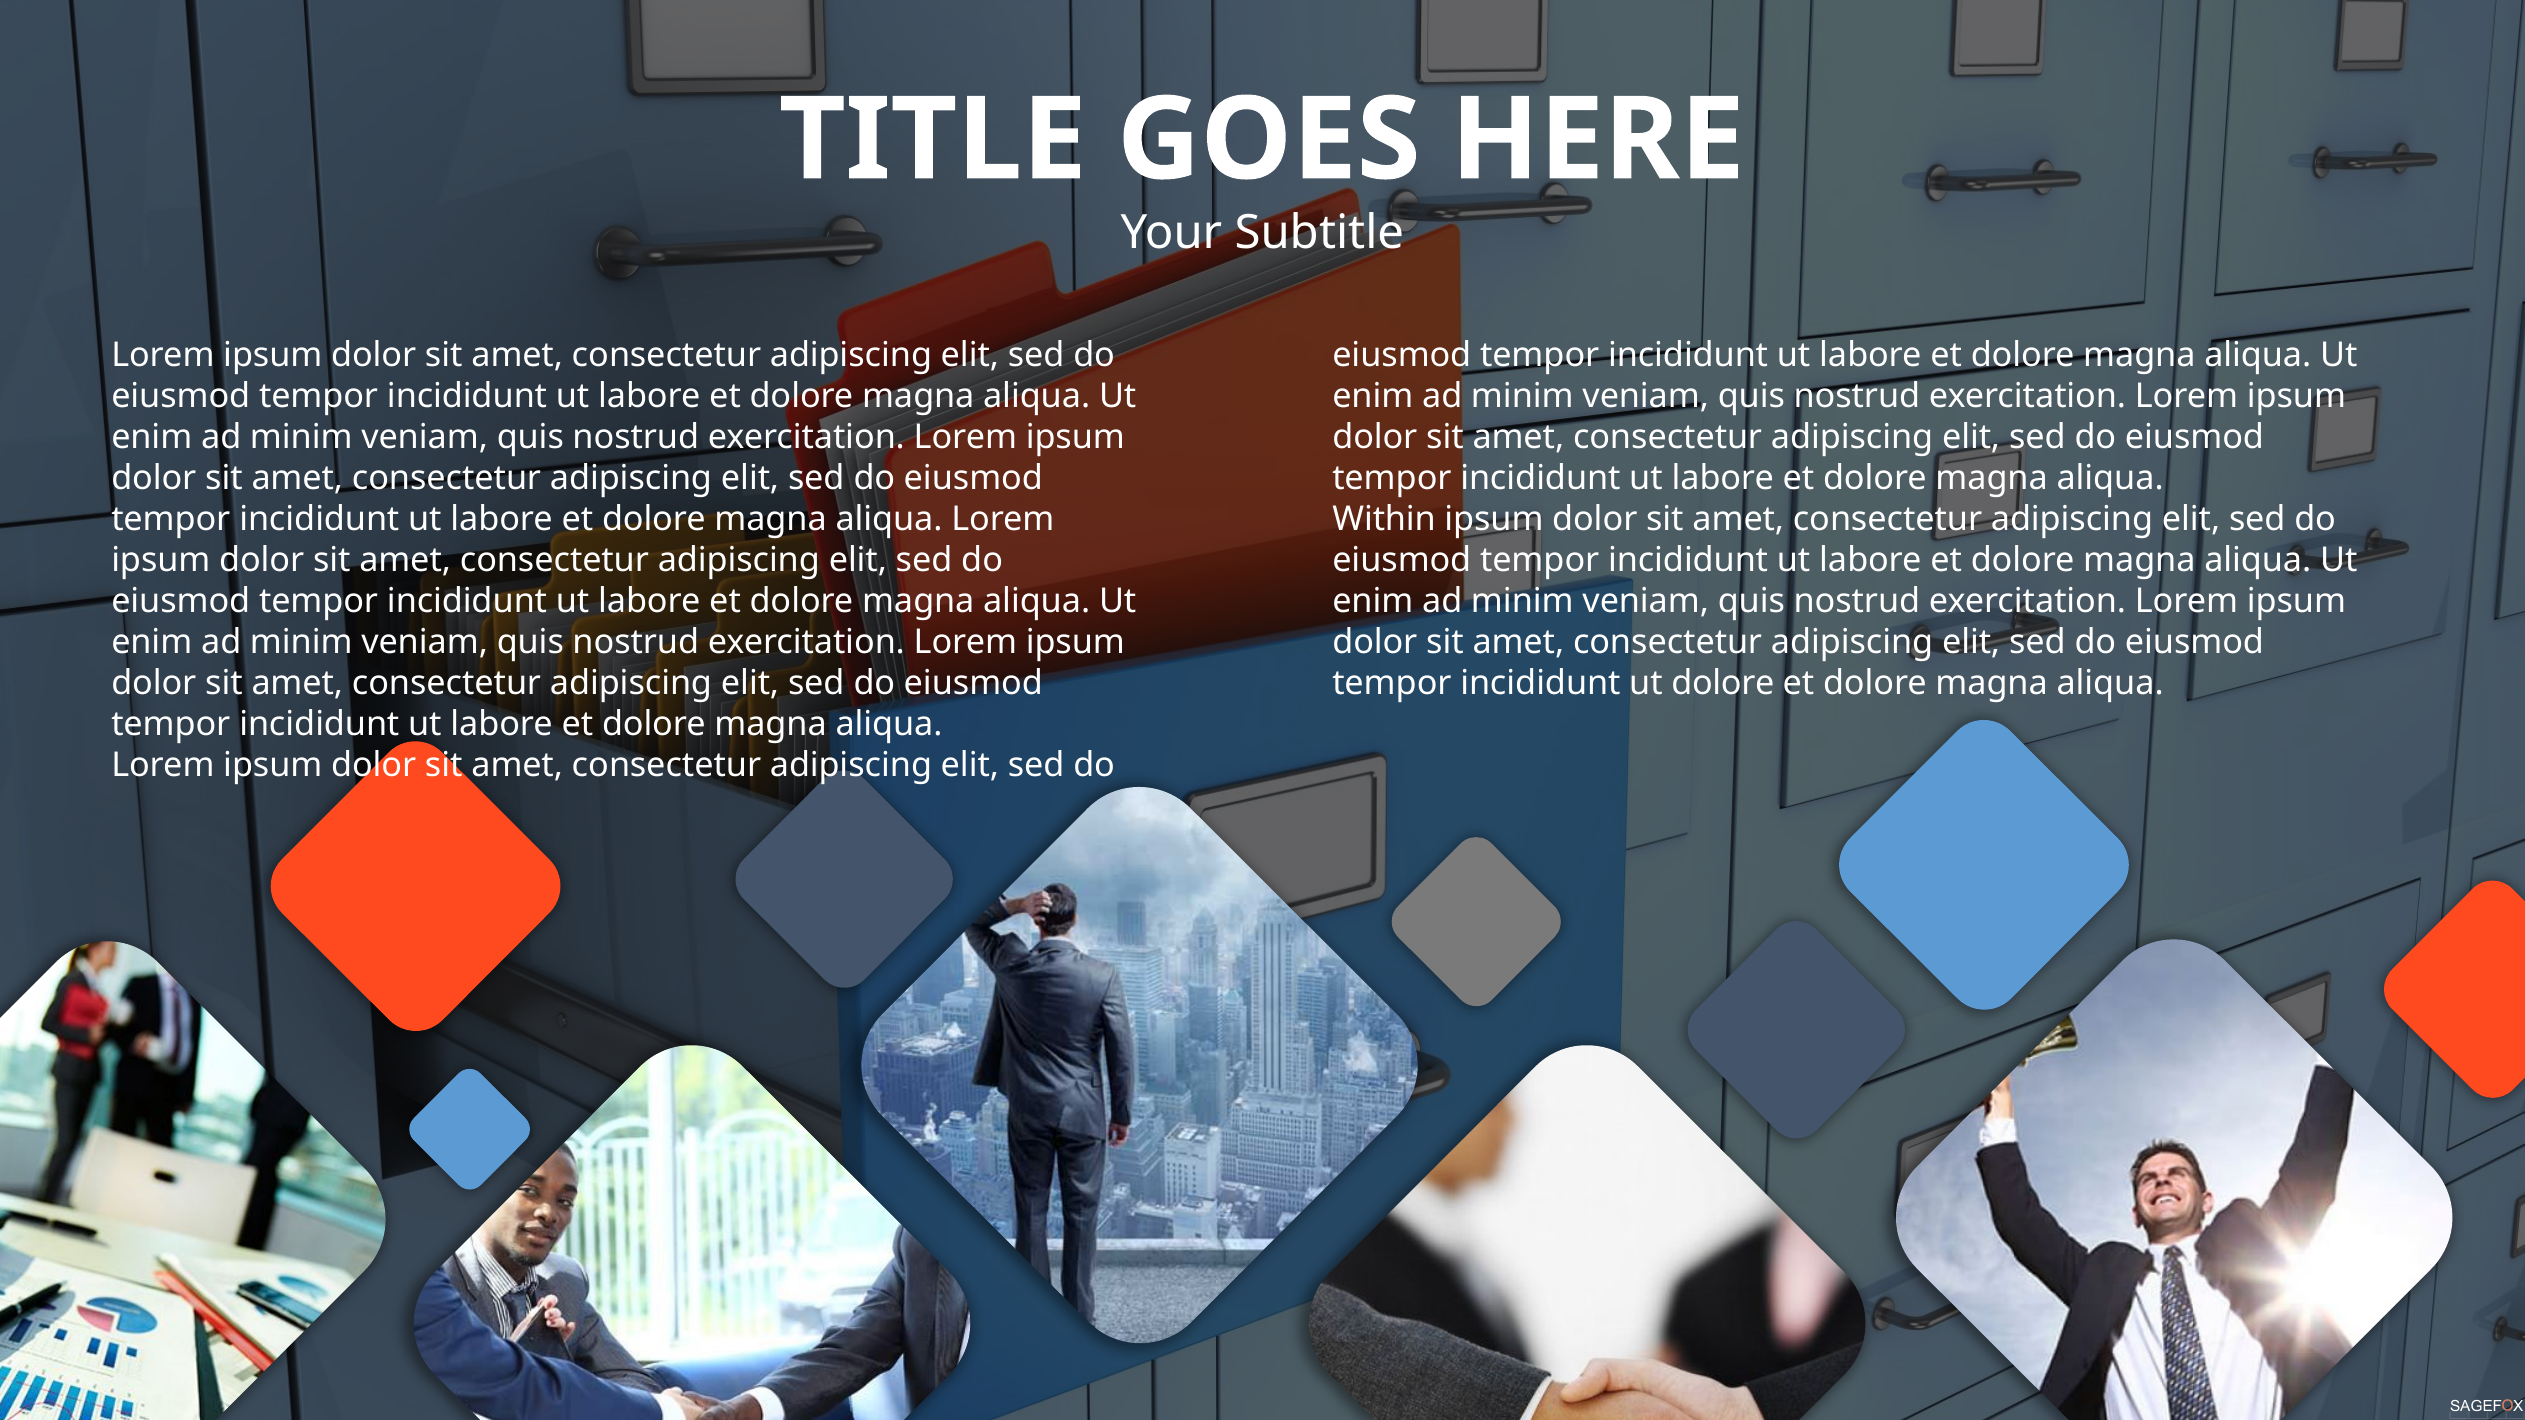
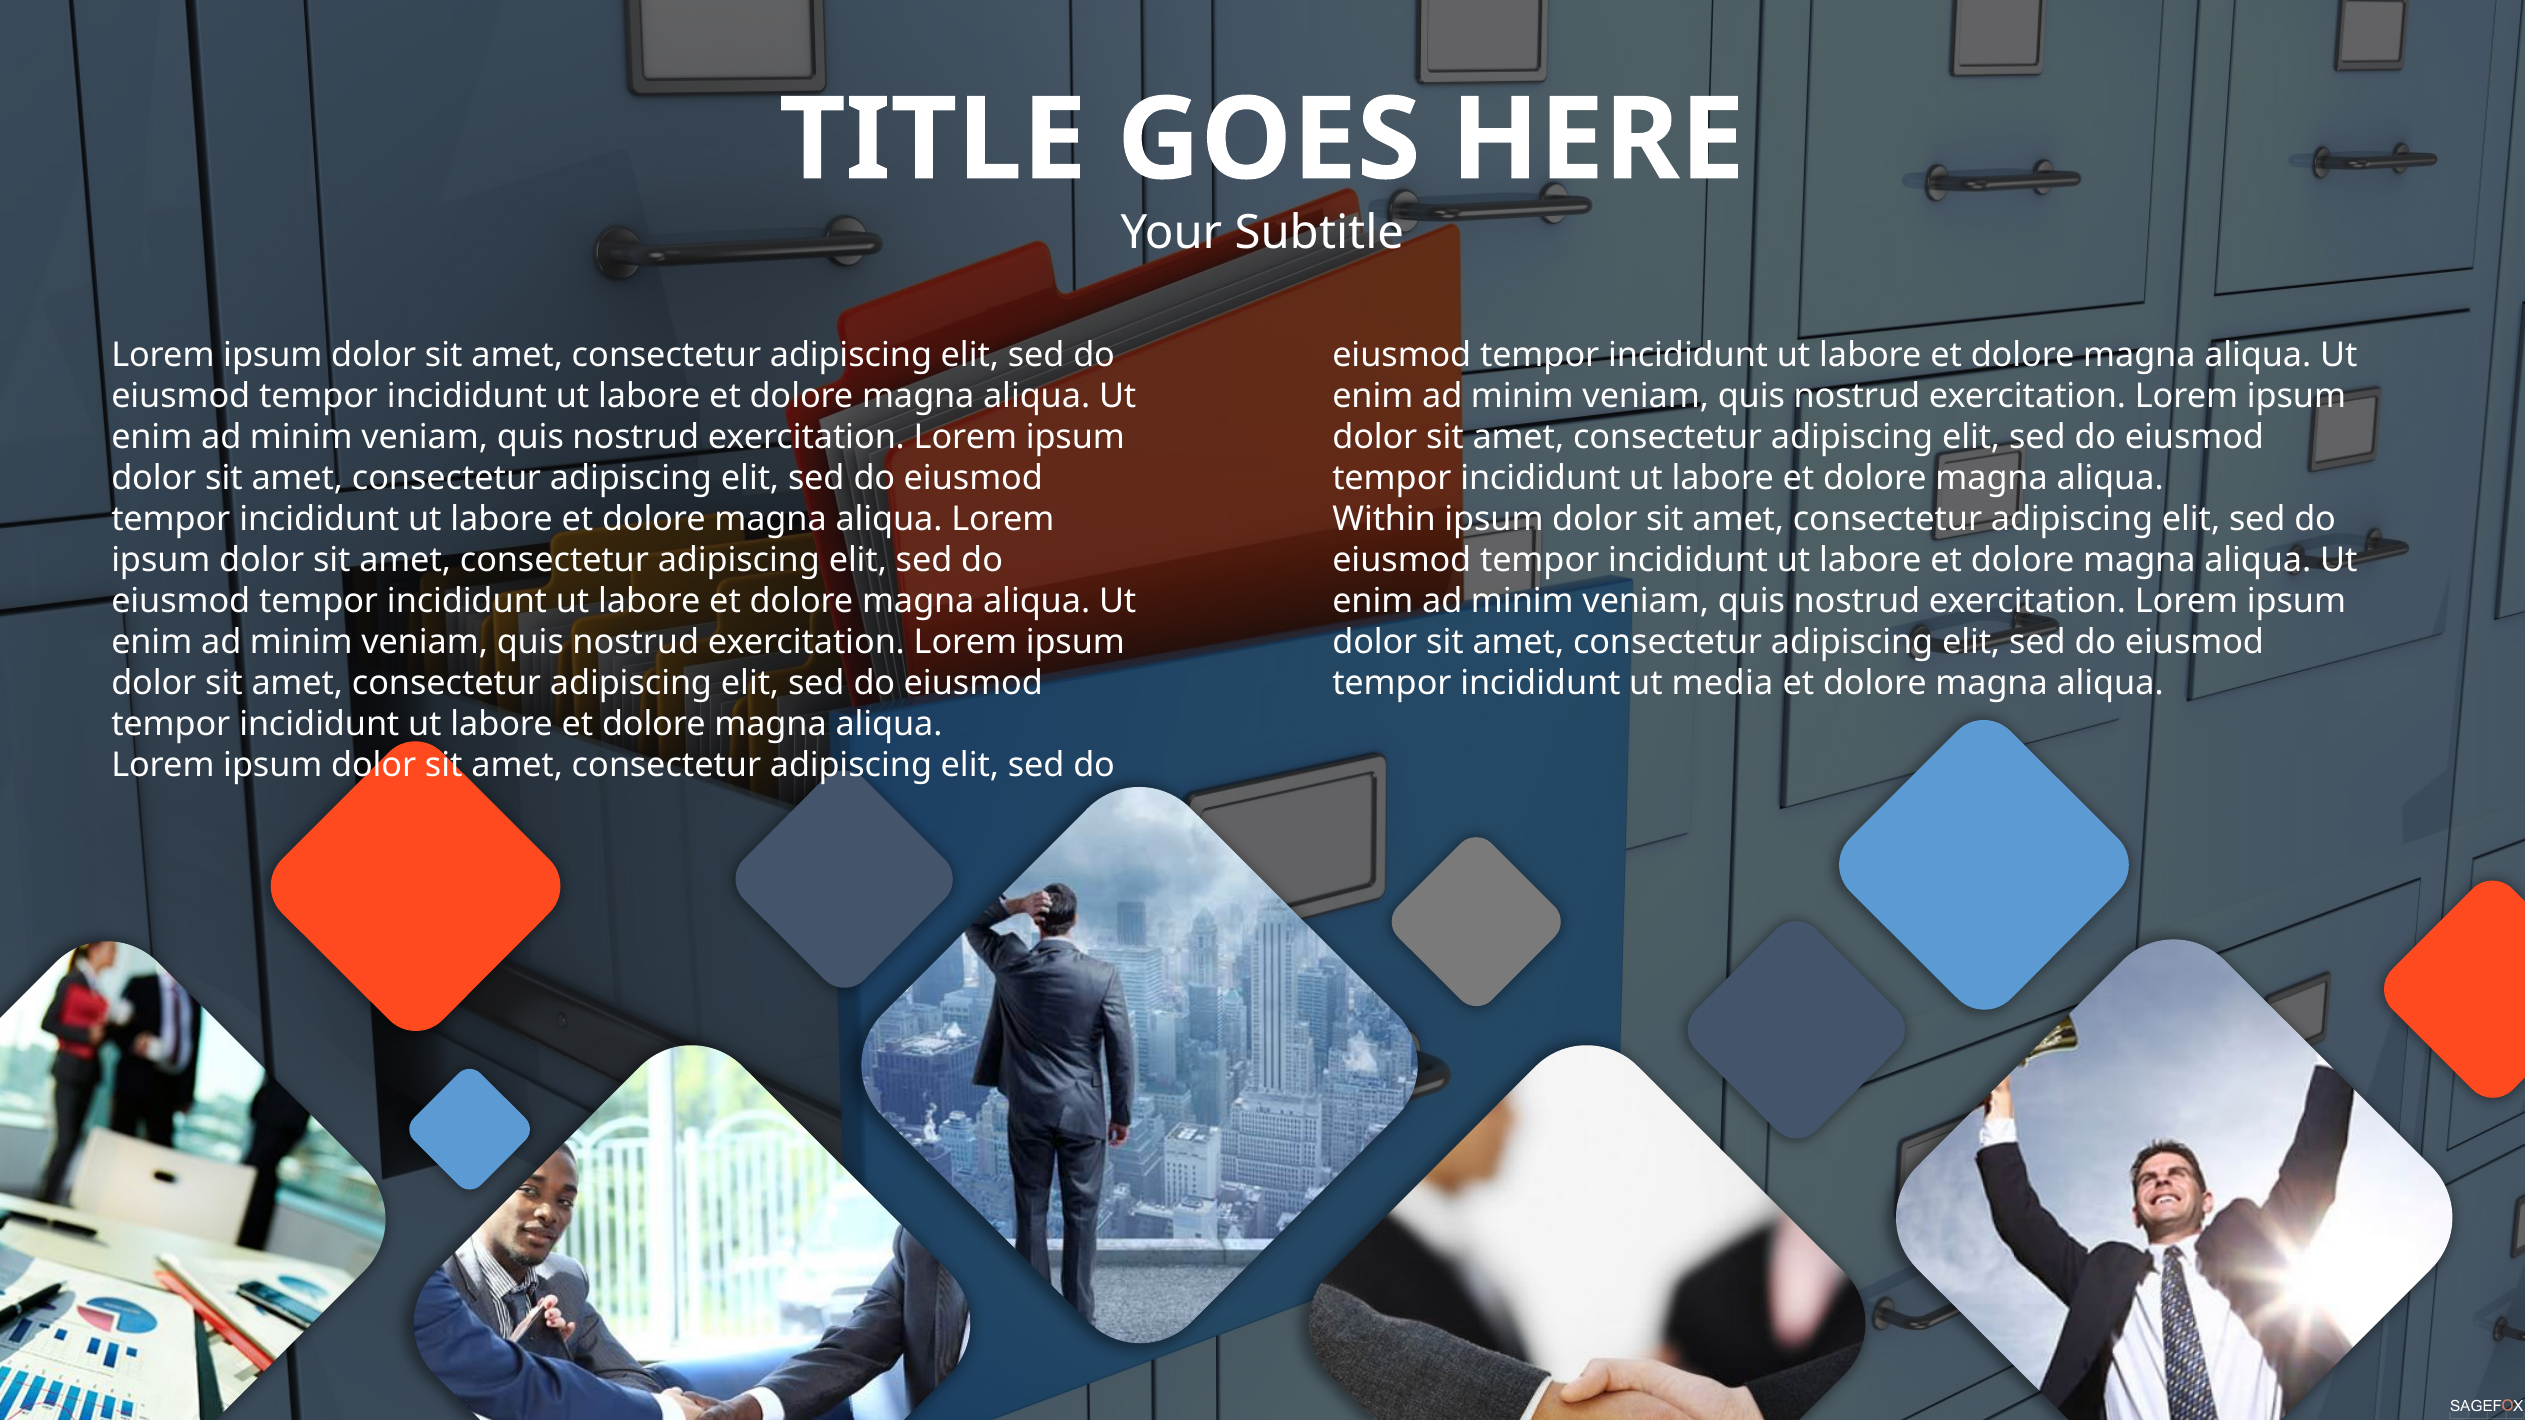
ut dolore: dolore -> media (1723, 684)
